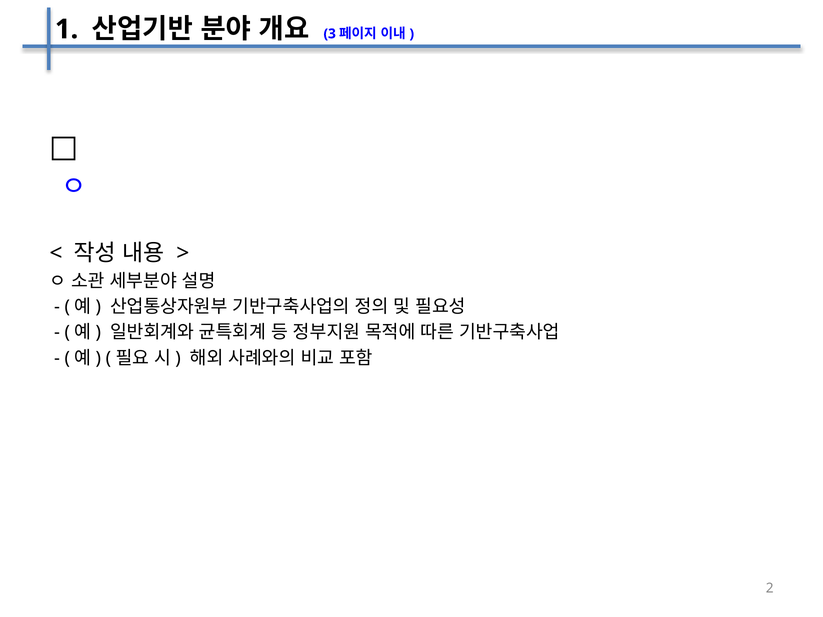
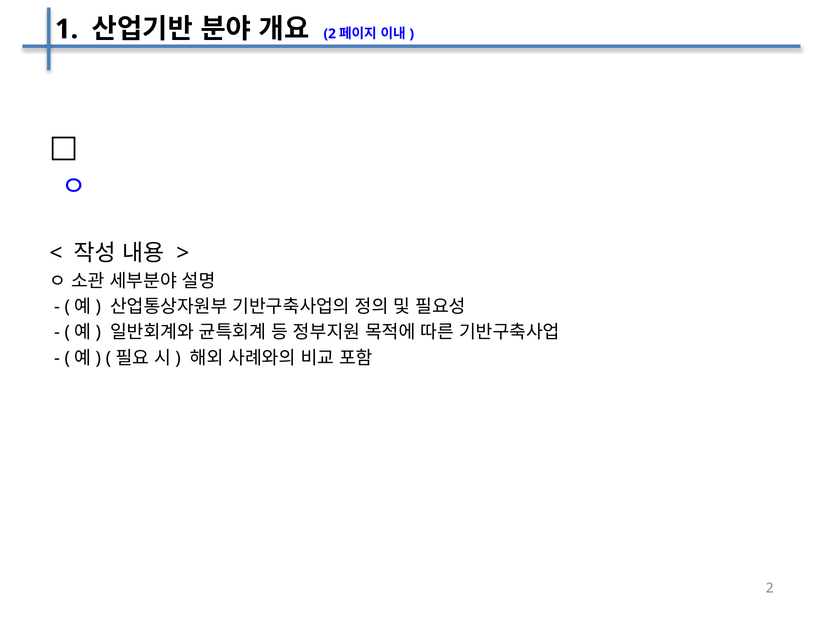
3: 3 -> 2 (330, 34)
